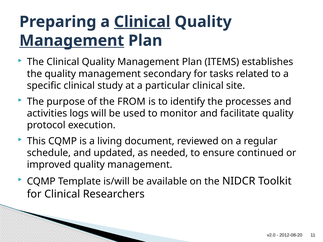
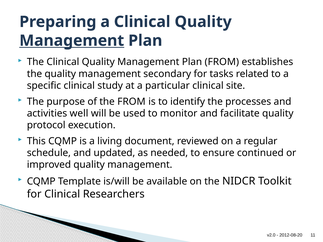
Clinical underline: present -> none (142, 22)
Plan ITEMS: ITEMS -> FROM (222, 62)
logs: logs -> well (79, 113)
